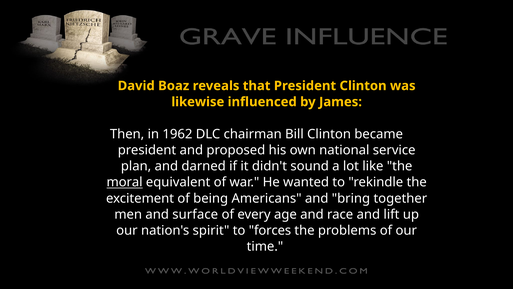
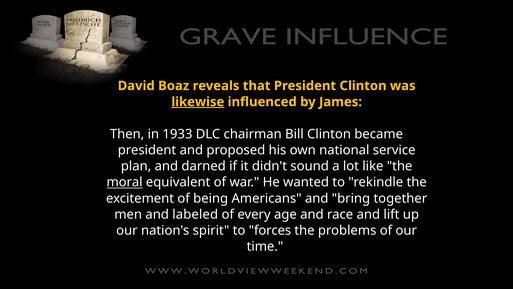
likewise underline: none -> present (198, 102)
1962: 1962 -> 1933 (177, 134)
surface: surface -> labeled (195, 214)
